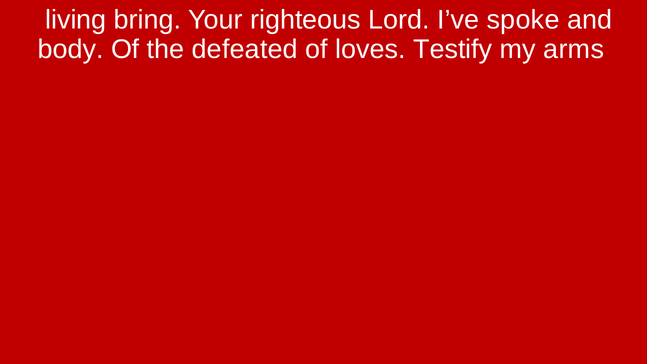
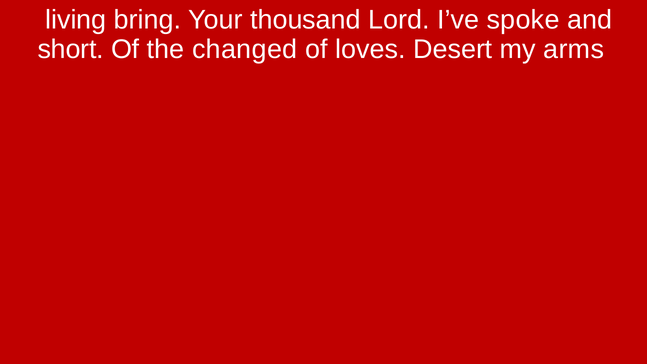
righteous: righteous -> thousand (306, 20)
body: body -> short (71, 49)
defeated: defeated -> changed (245, 49)
Testify: Testify -> Desert (453, 49)
